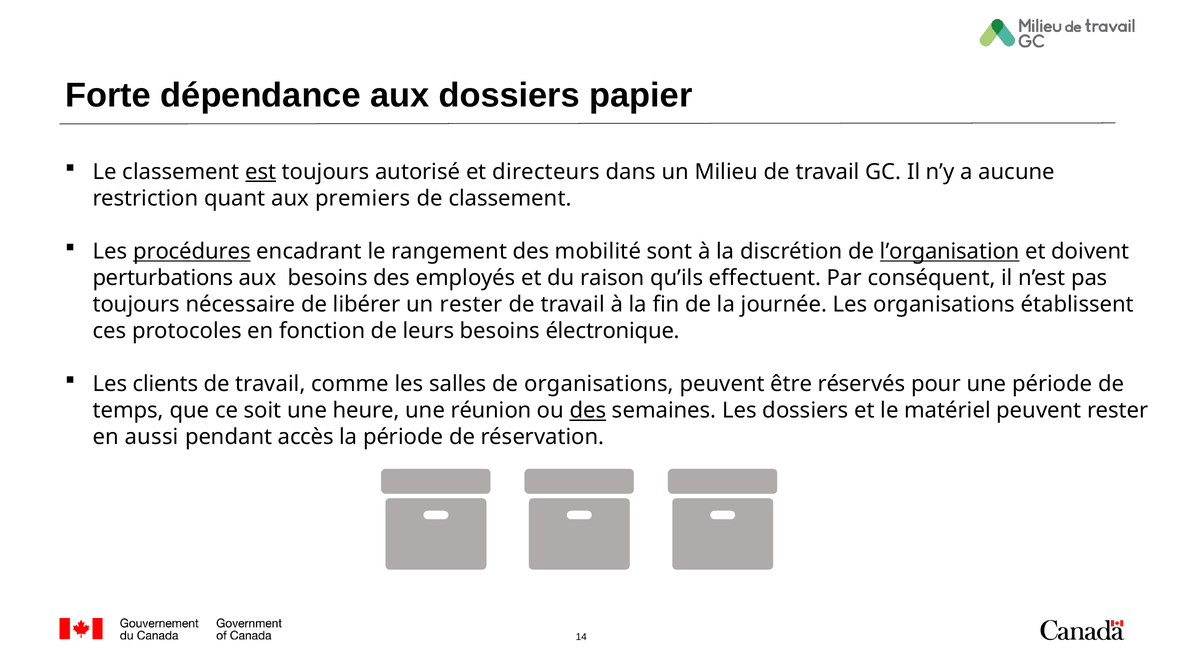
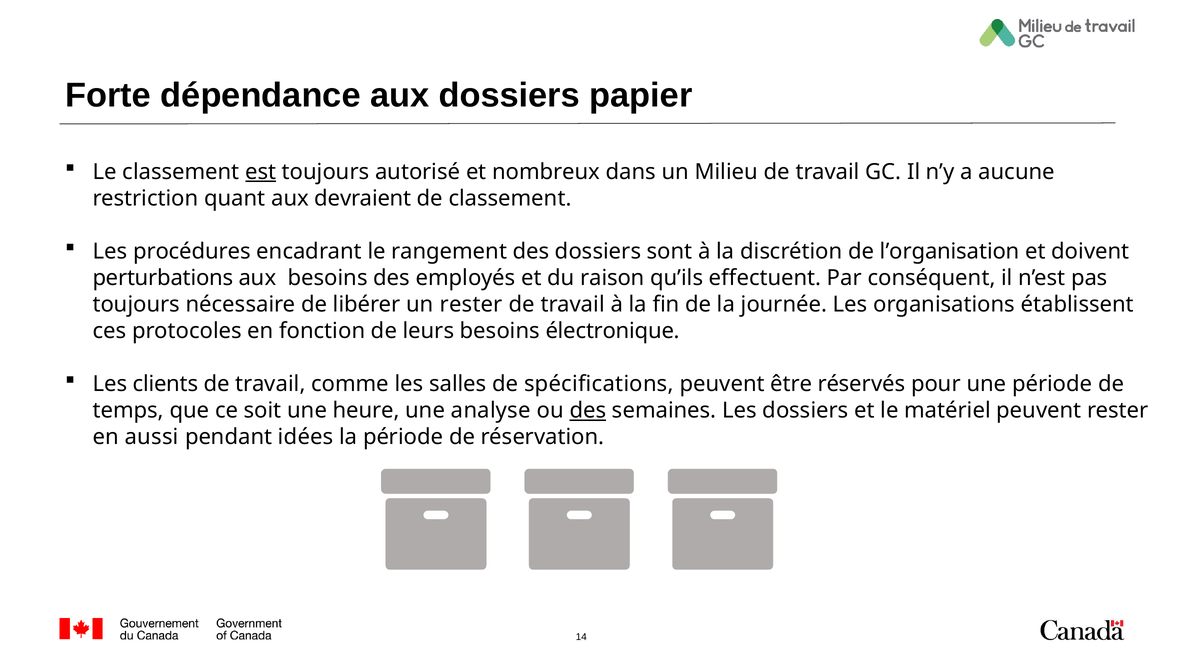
directeurs: directeurs -> nombreux (546, 172)
premiers: premiers -> devraient (363, 198)
procédures underline: present -> none (192, 252)
des mobilité: mobilité -> dossiers (598, 252)
l’organisation underline: present -> none (950, 252)
de organisations: organisations -> spécifications (599, 384)
réunion: réunion -> analyse (491, 411)
accès: accès -> idées (306, 437)
